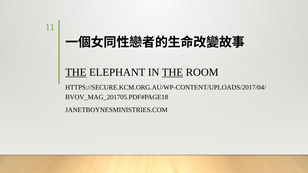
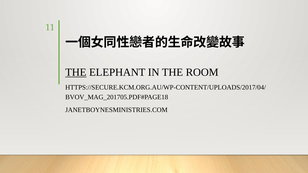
THE underline: present -> none (172, 72)
